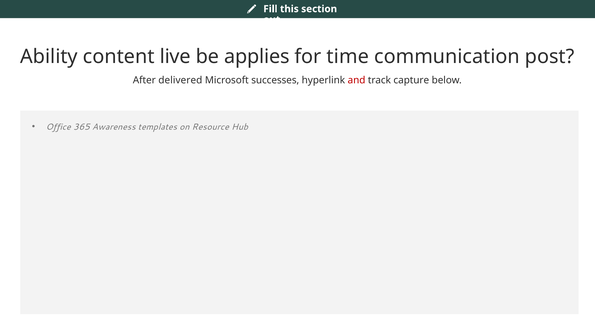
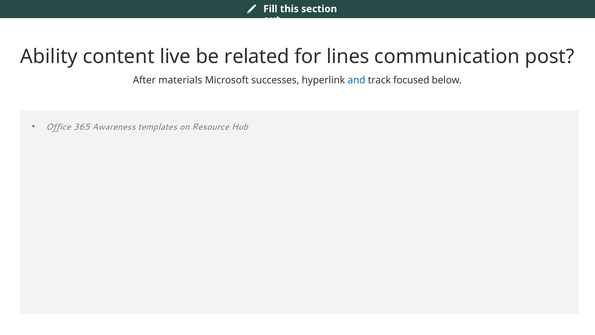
applies: applies -> related (257, 57)
time: time -> lines (348, 57)
delivered: delivered -> materials (180, 80)
and colour: red -> blue (357, 80)
capture: capture -> focused (411, 80)
